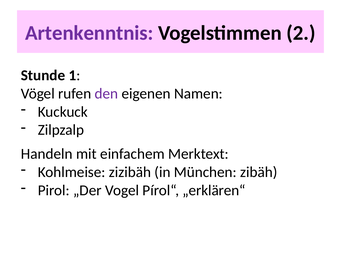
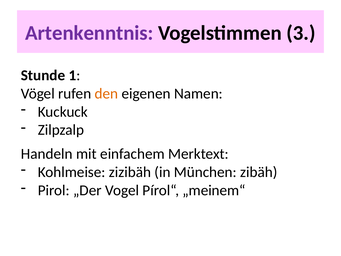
2: 2 -> 3 (301, 33)
den colour: purple -> orange (106, 93)
„erklären“: „erklären“ -> „meinem“ (214, 190)
